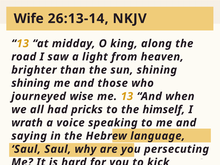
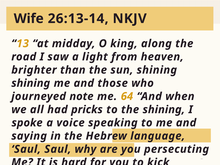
wise: wise -> note (81, 96)
me 13: 13 -> 64 (127, 96)
the himself: himself -> shining (164, 110)
wrath: wrath -> spoke (27, 123)
